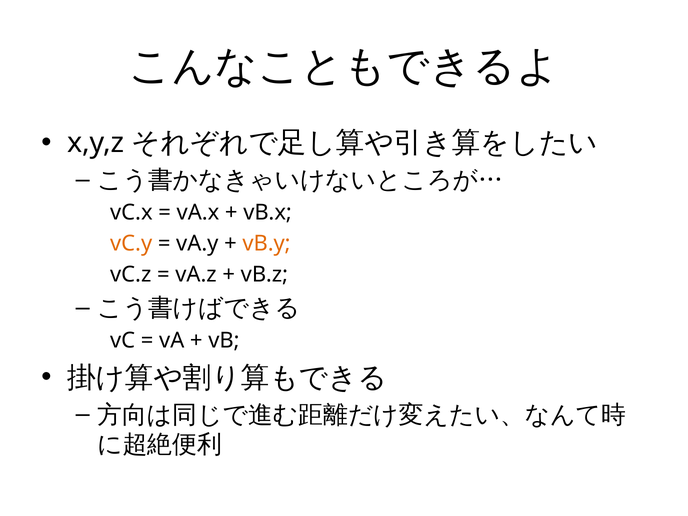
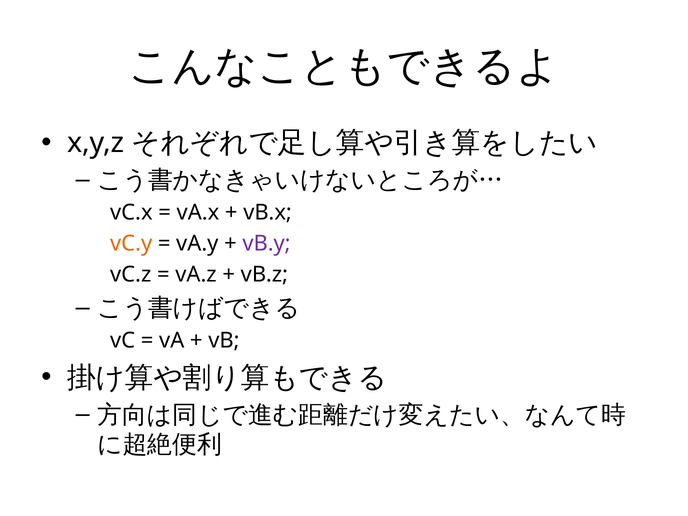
vB.y colour: orange -> purple (267, 244)
